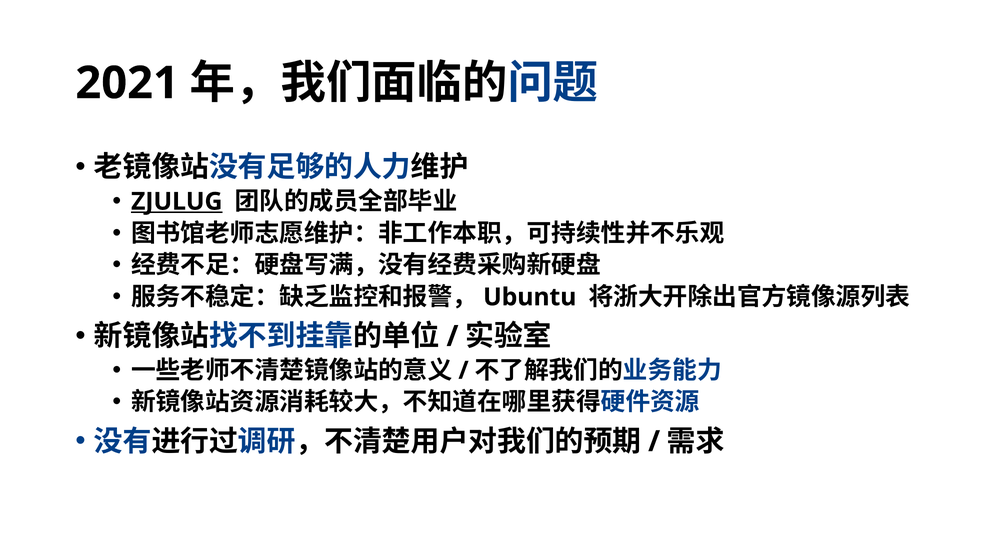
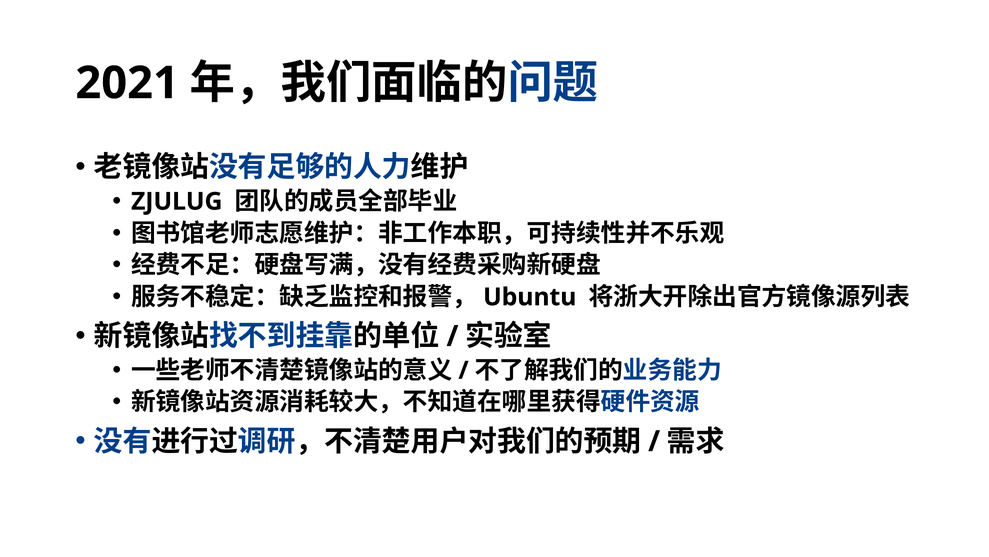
ZJULUG underline: present -> none (177, 201)
